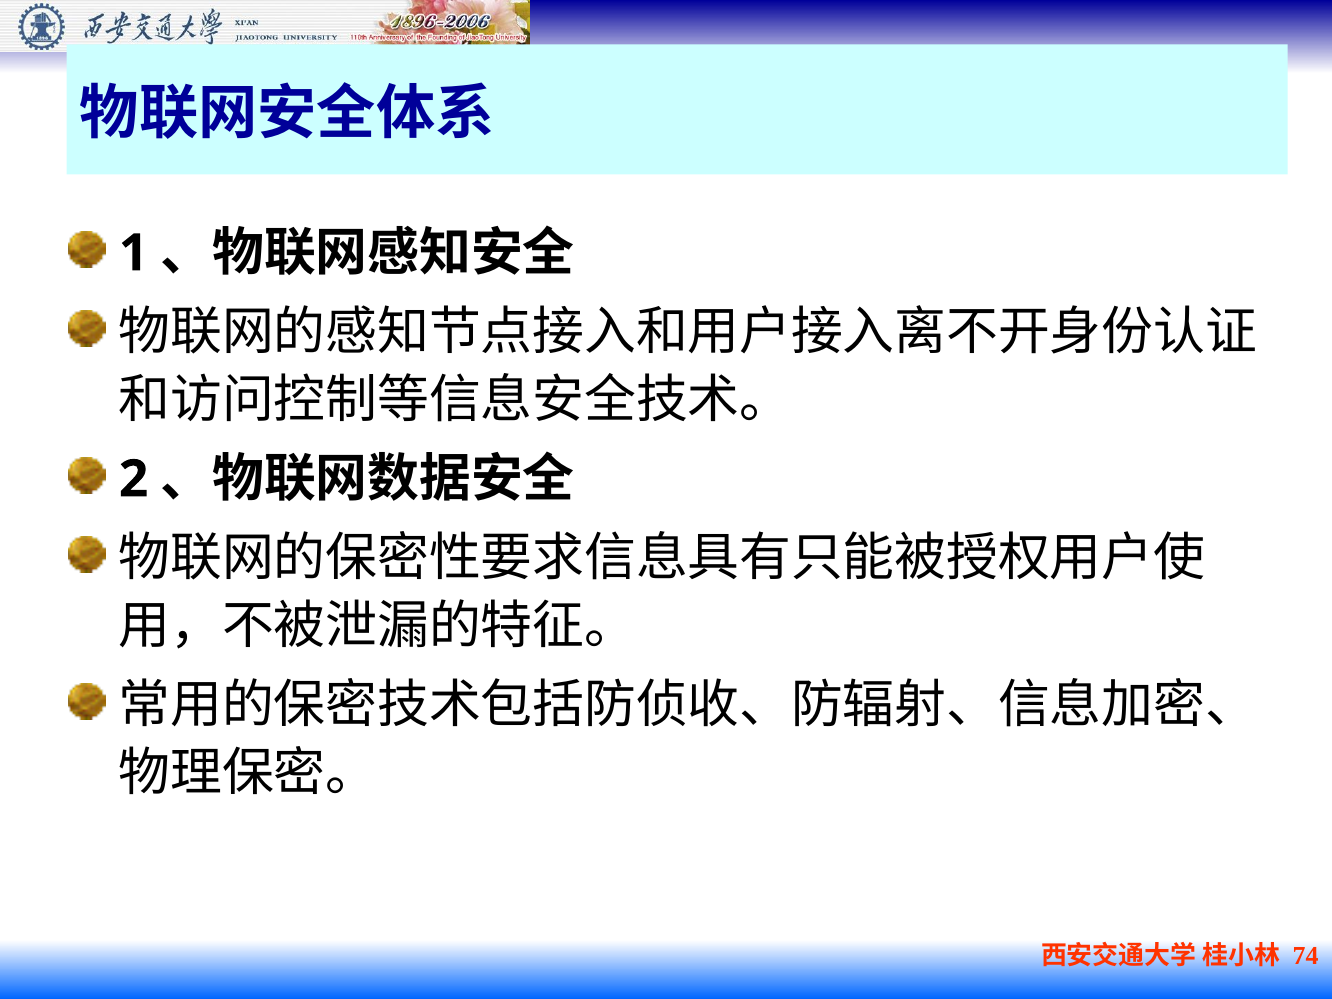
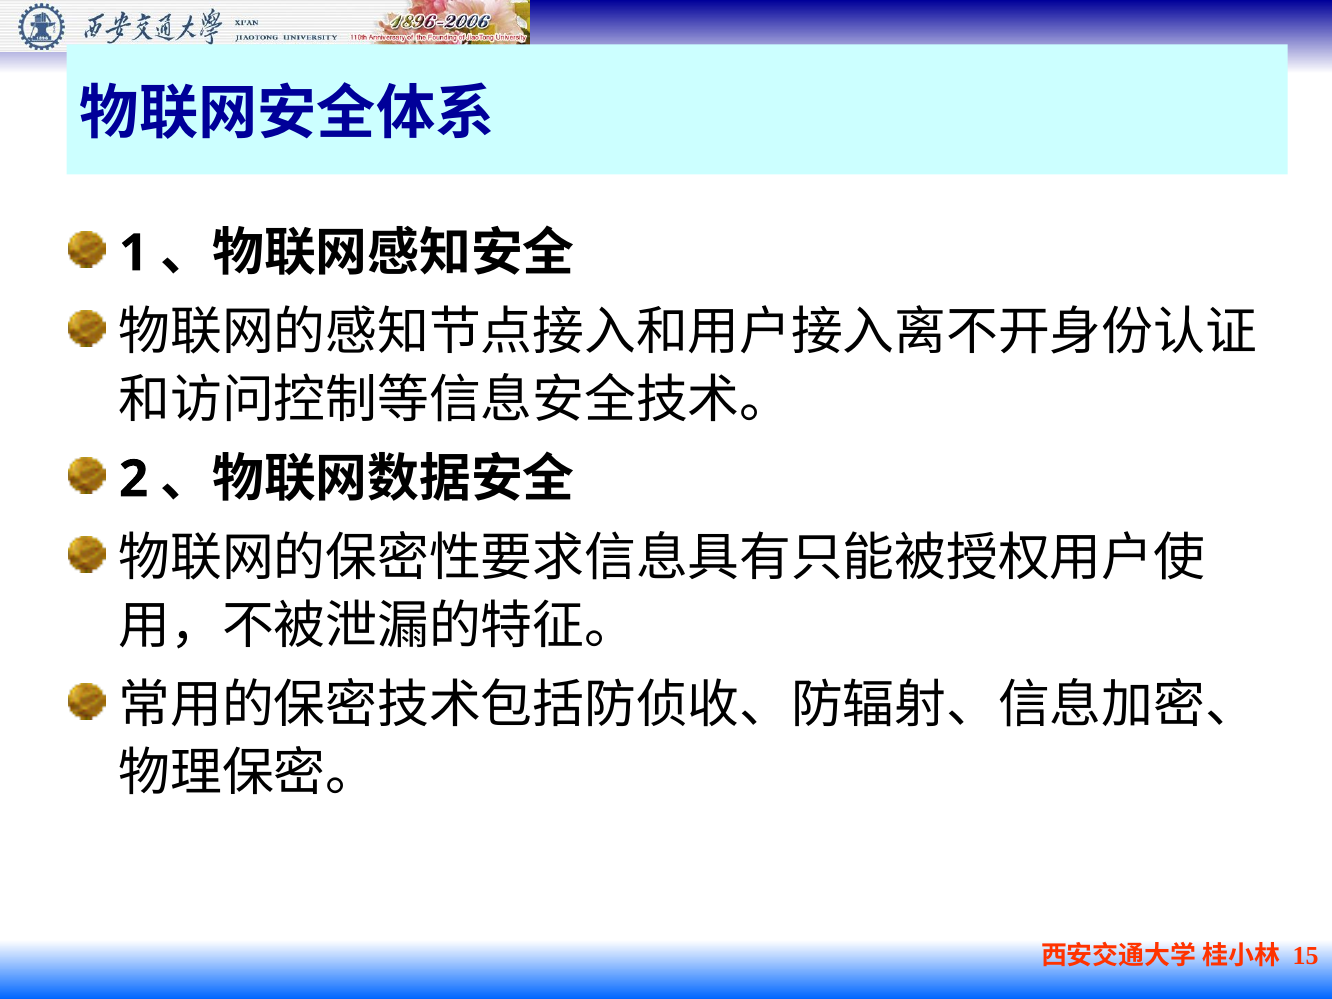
74: 74 -> 15 (1306, 956)
